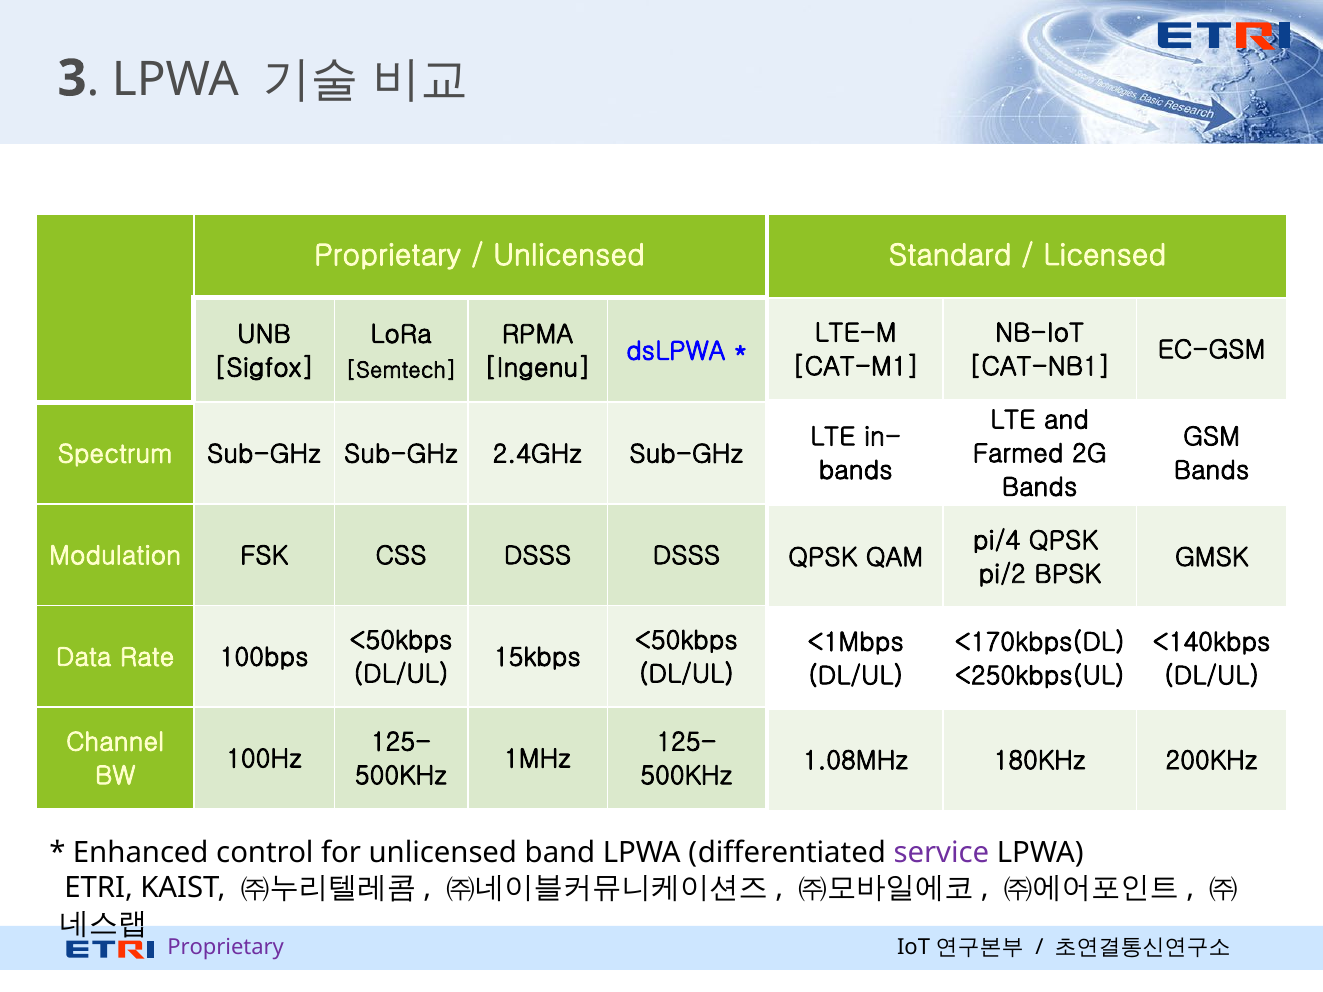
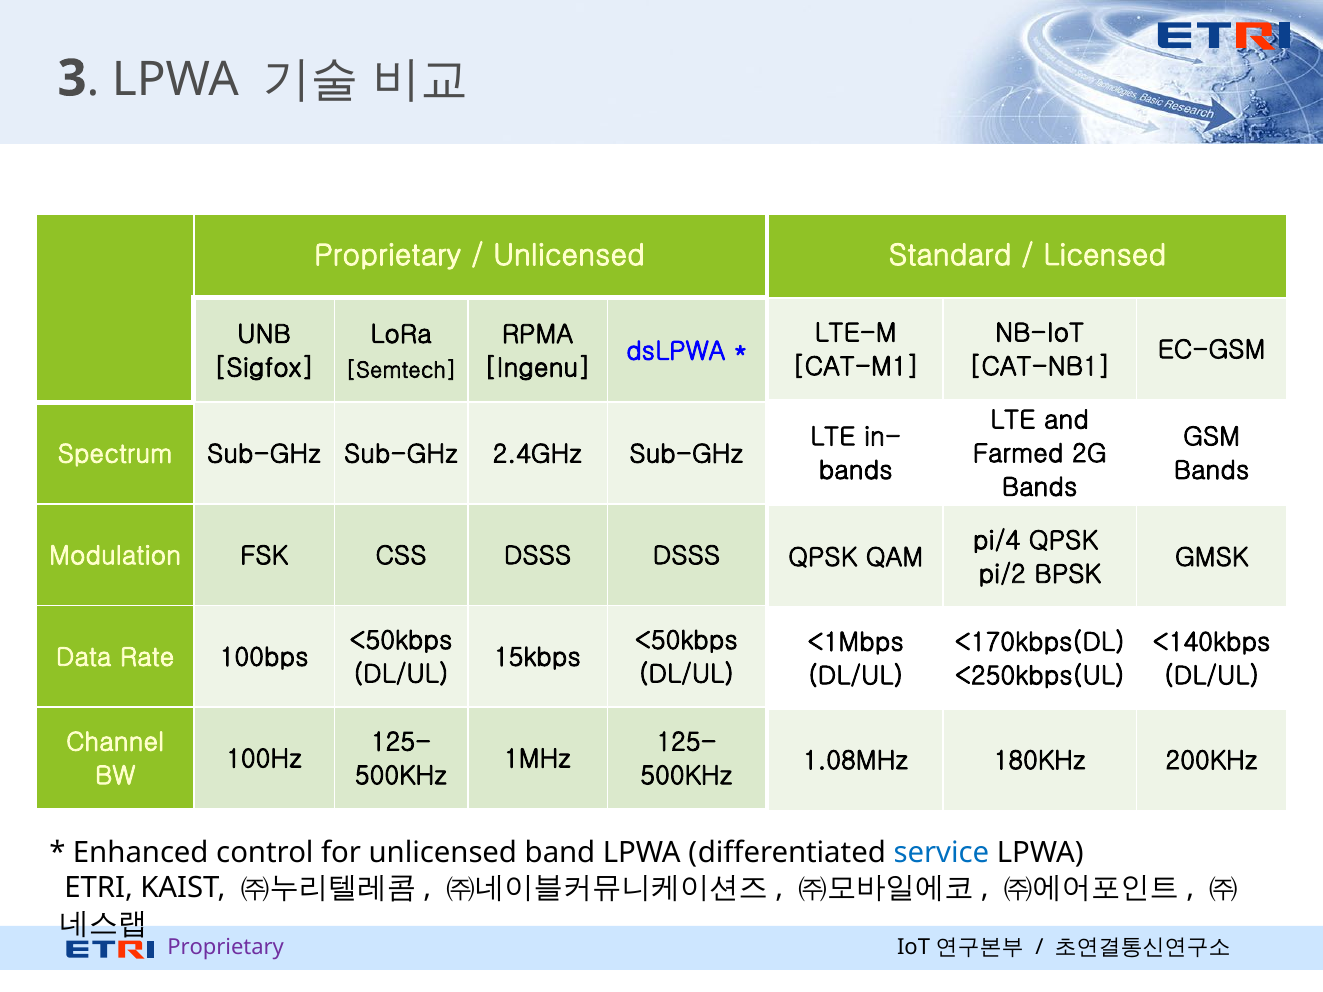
service colour: purple -> blue (941, 853)
